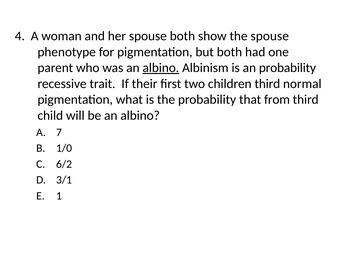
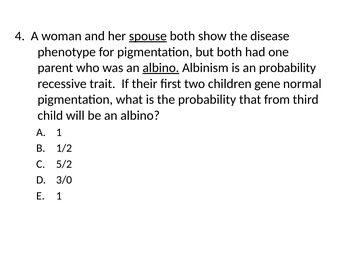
spouse underline: none -> present (148, 36)
the spouse: spouse -> disease (270, 36)
children third: third -> gene (267, 84)
A 7: 7 -> 1 (59, 133)
1/0: 1/0 -> 1/2 (64, 149)
6/2: 6/2 -> 5/2 (64, 165)
3/1: 3/1 -> 3/0 (64, 180)
